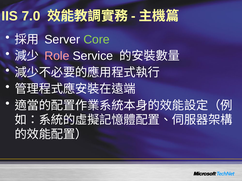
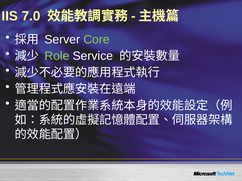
Role colour: pink -> light green (57, 56)
